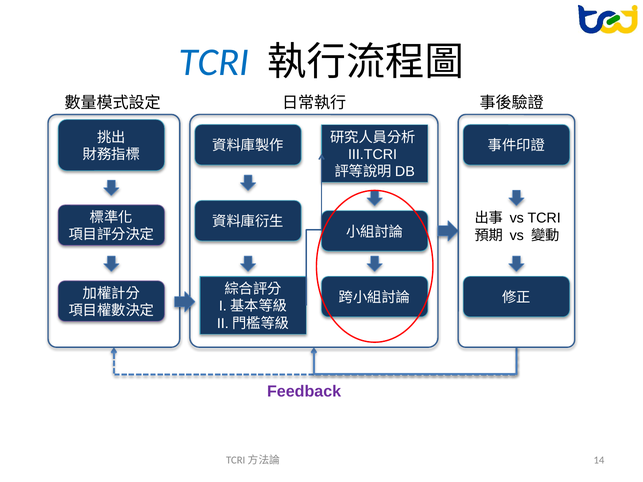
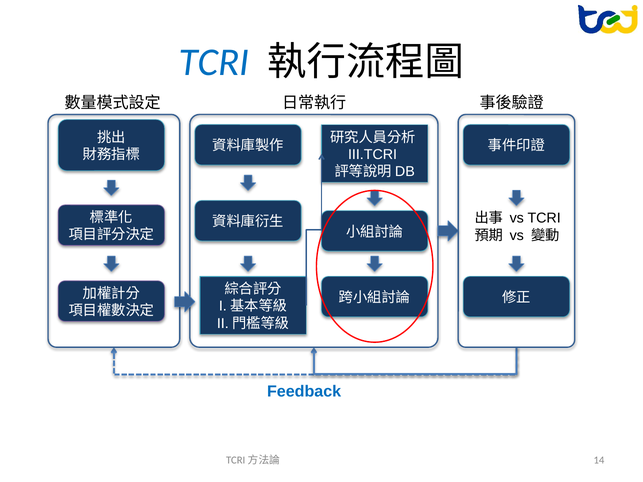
Feedback colour: purple -> blue (304, 392)
